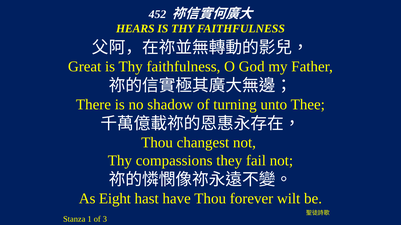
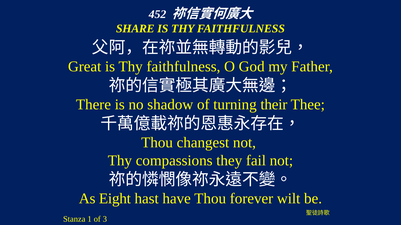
HEARS: HEARS -> SHARE (135, 29)
unto: unto -> their (274, 105)
